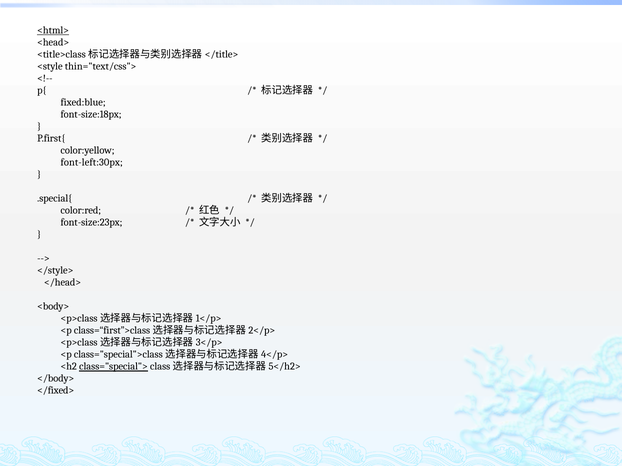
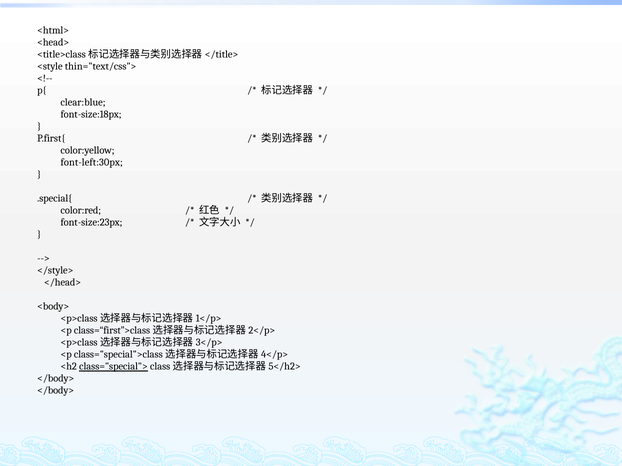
<html> underline: present -> none (53, 30)
fixed:blue: fixed:blue -> clear:blue (83, 102)
</fixed>: </fixed> -> </body> (56, 391)
